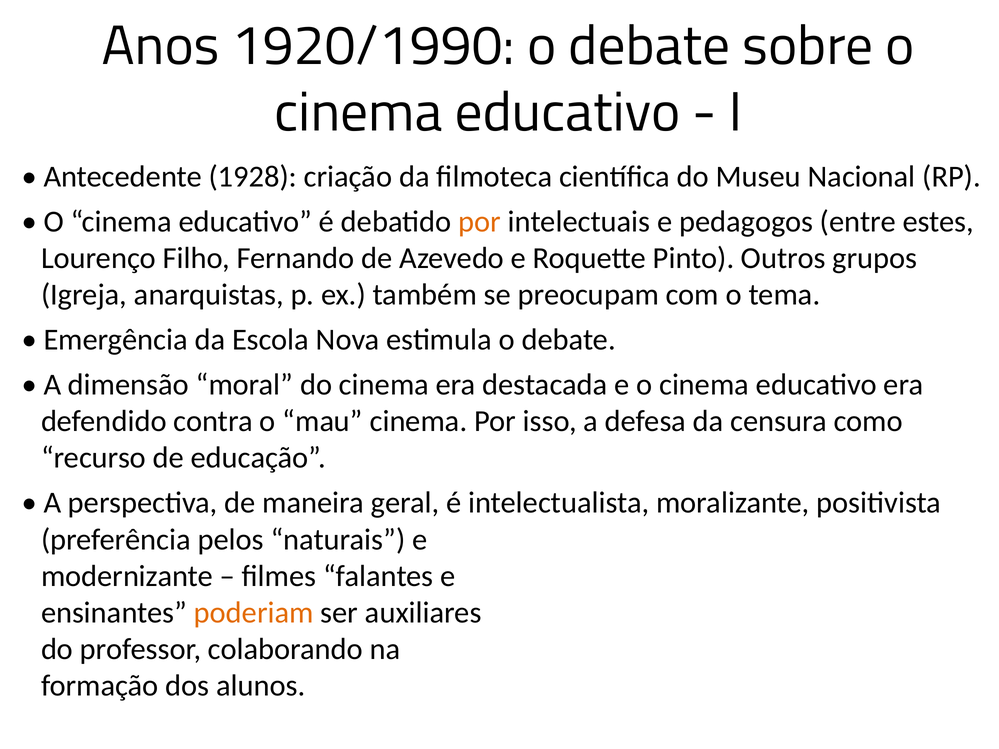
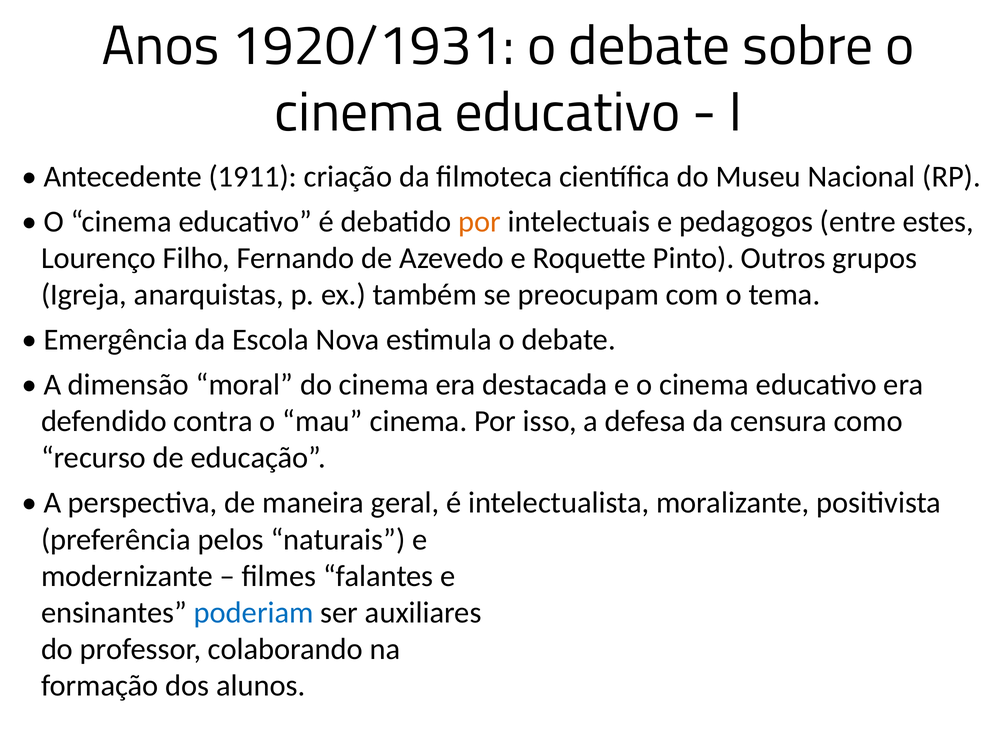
1920/1990: 1920/1990 -> 1920/1931 (373, 46)
1928: 1928 -> 1911 (253, 177)
poderiam colour: orange -> blue (254, 613)
